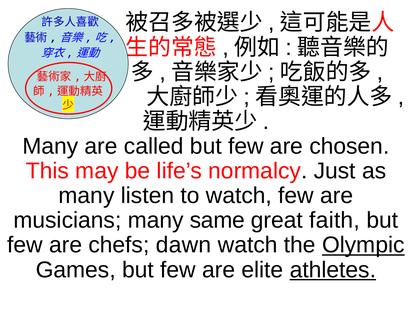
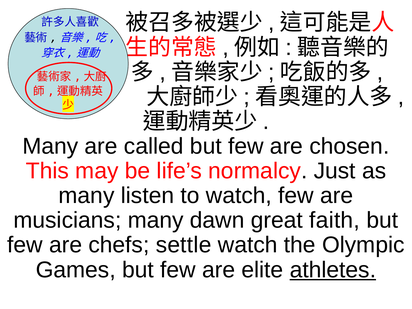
same: same -> dawn (217, 220)
dawn: dawn -> settle (184, 245)
Olympic underline: present -> none (363, 245)
